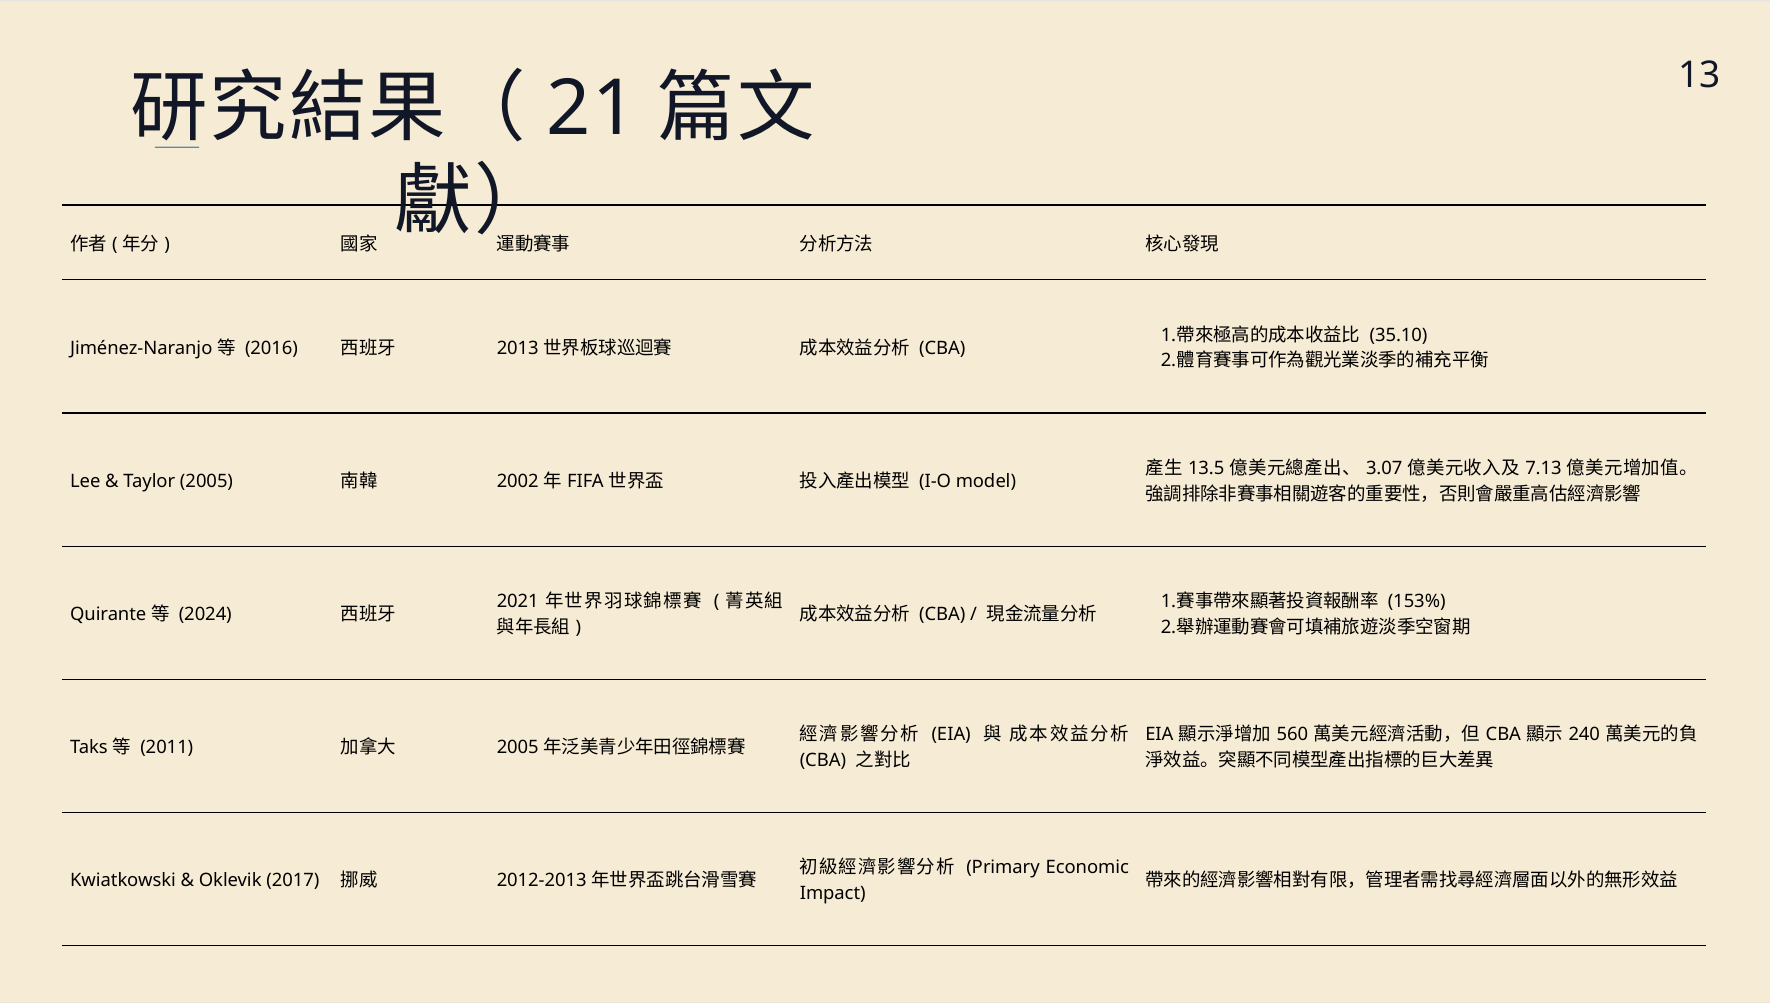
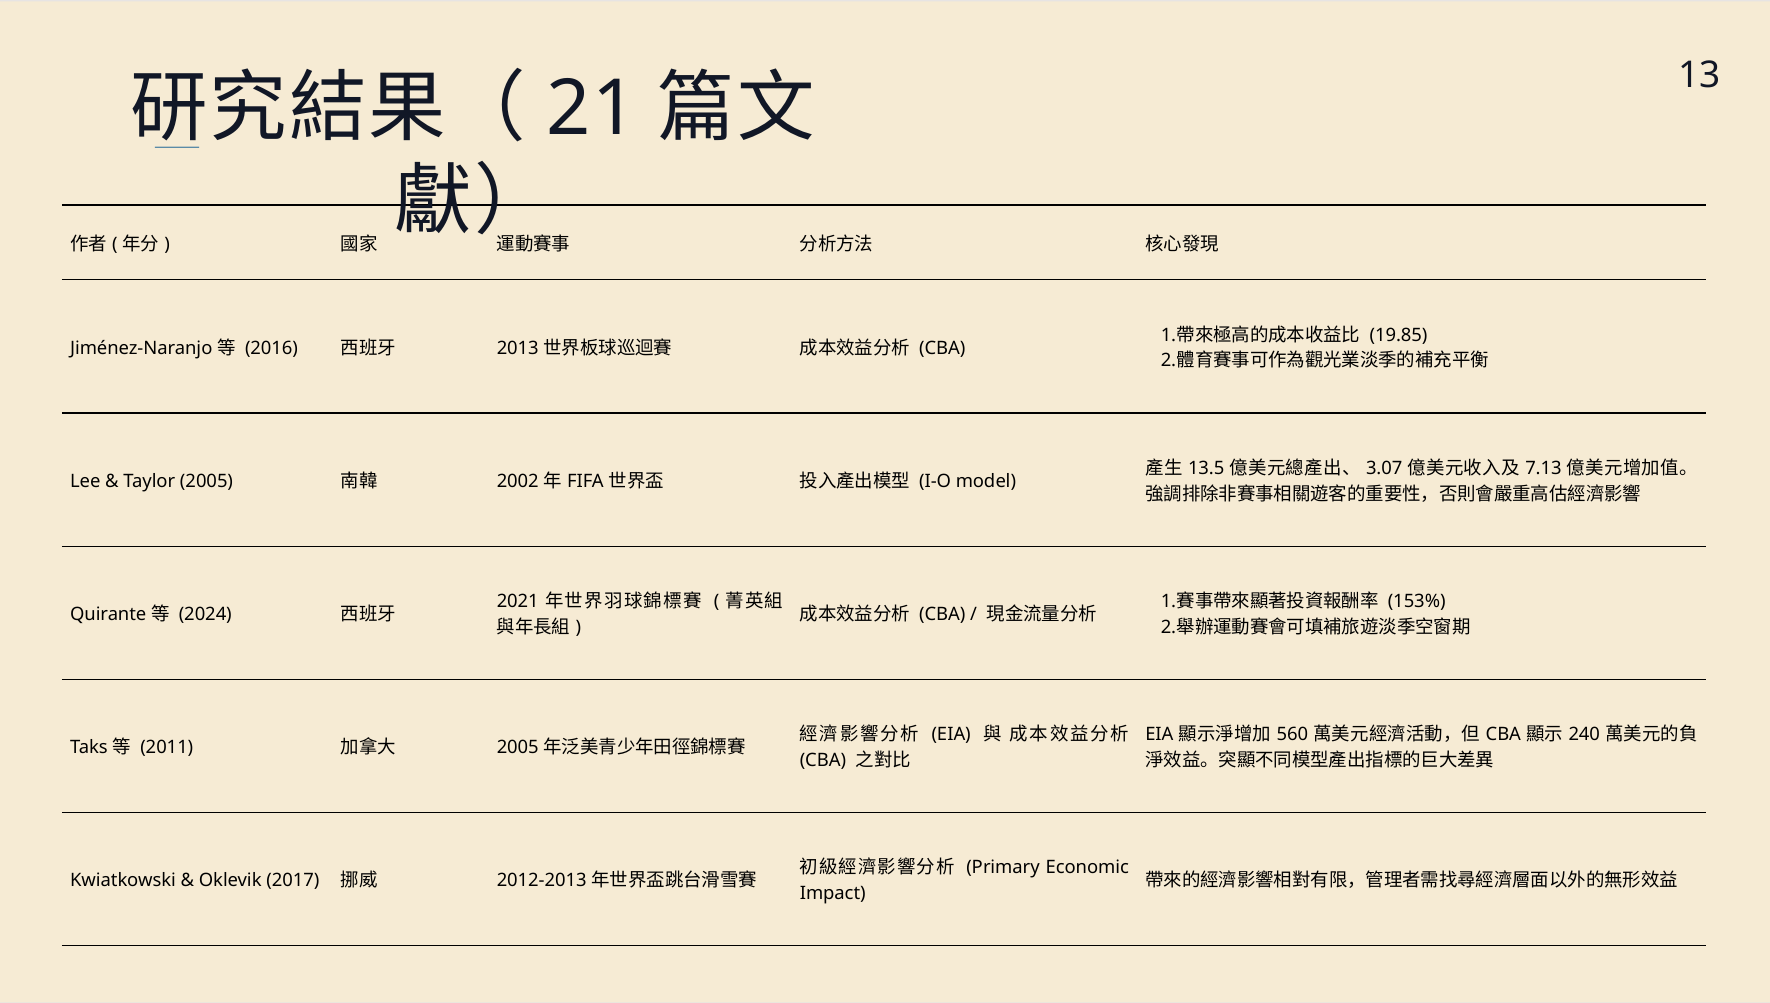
35.10: 35.10 -> 19.85 (1399, 335)
